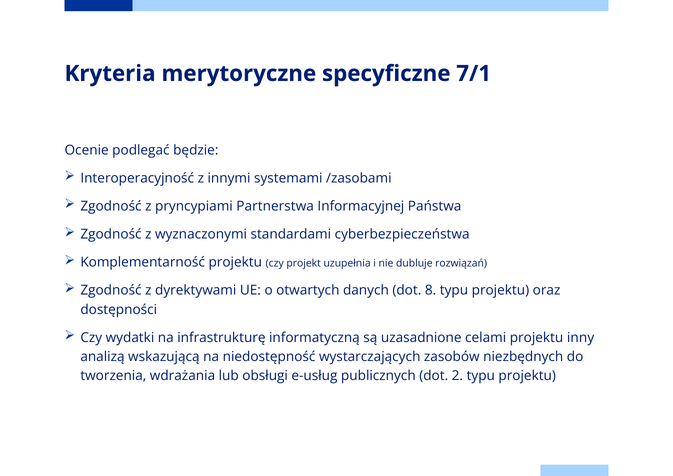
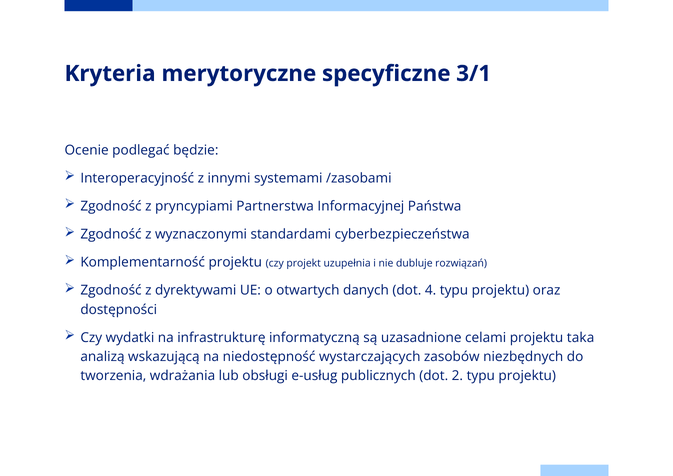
7/1: 7/1 -> 3/1 (474, 74)
8: 8 -> 4 (431, 290)
inny: inny -> taka (581, 337)
